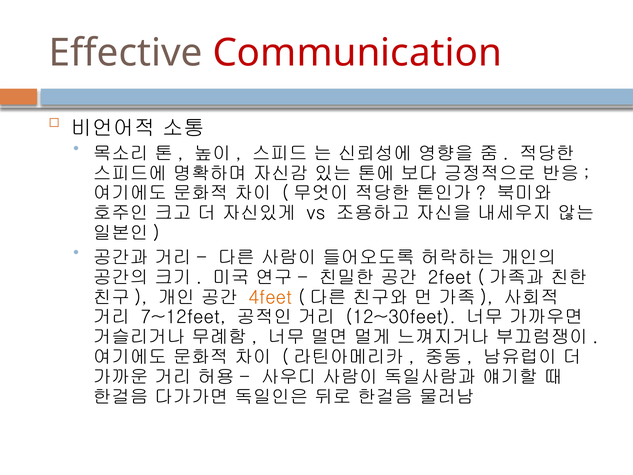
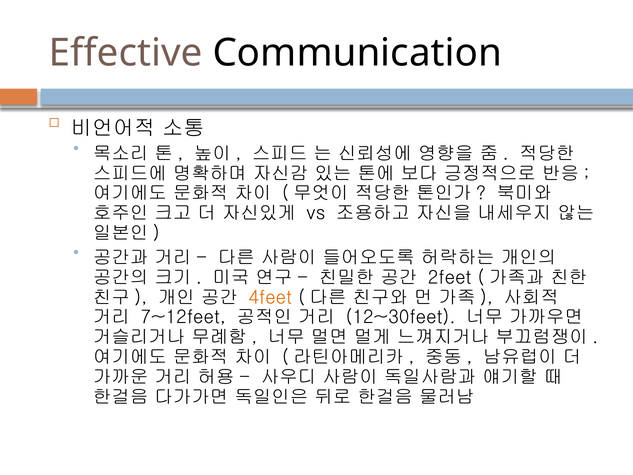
Communication colour: red -> black (357, 53)
